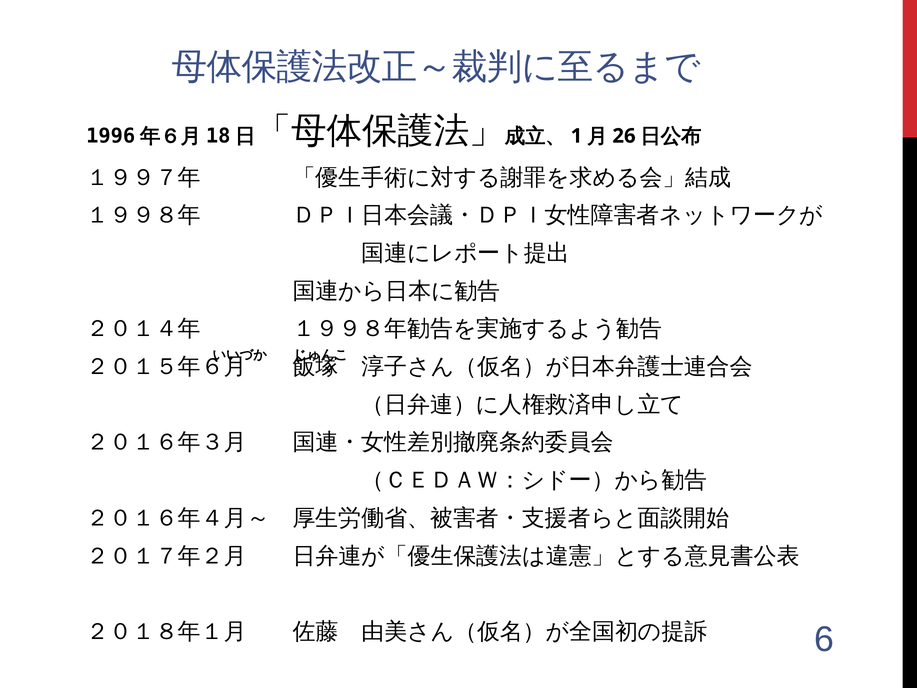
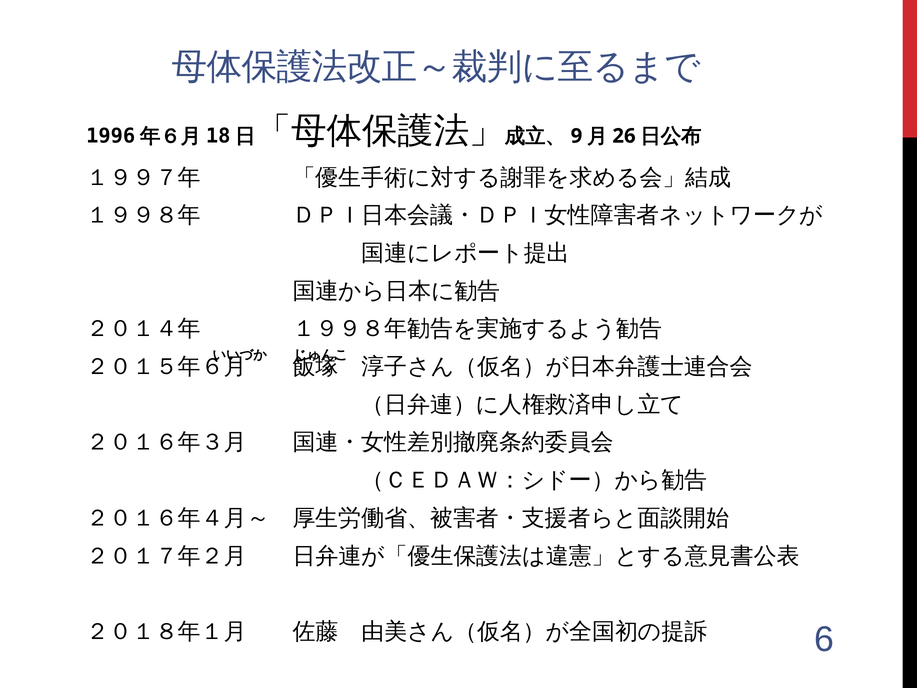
1: 1 -> 9 (576, 136)
